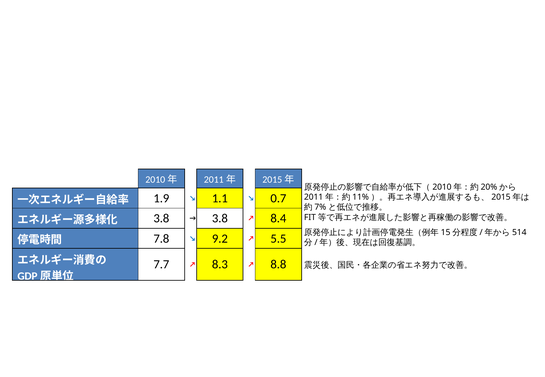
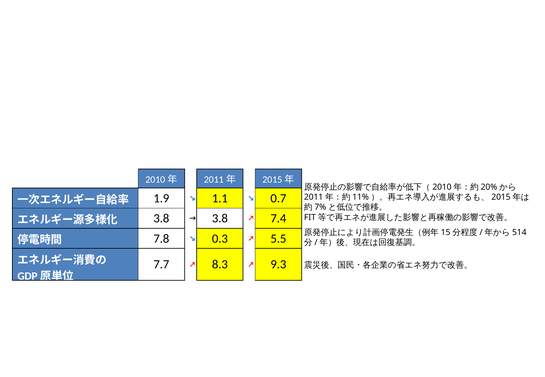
8.4: 8.4 -> 7.4 (278, 219)
9.2: 9.2 -> 0.3 (220, 239)
8.8: 8.8 -> 9.3 (278, 265)
